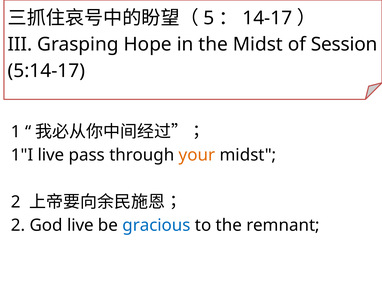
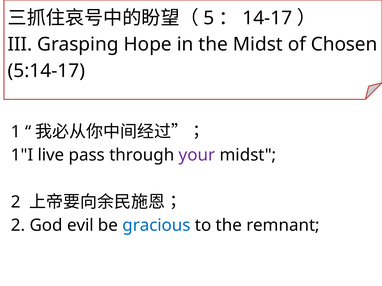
Session: Session -> Chosen (344, 45)
your colour: orange -> purple (197, 155)
God live: live -> evil (80, 226)
